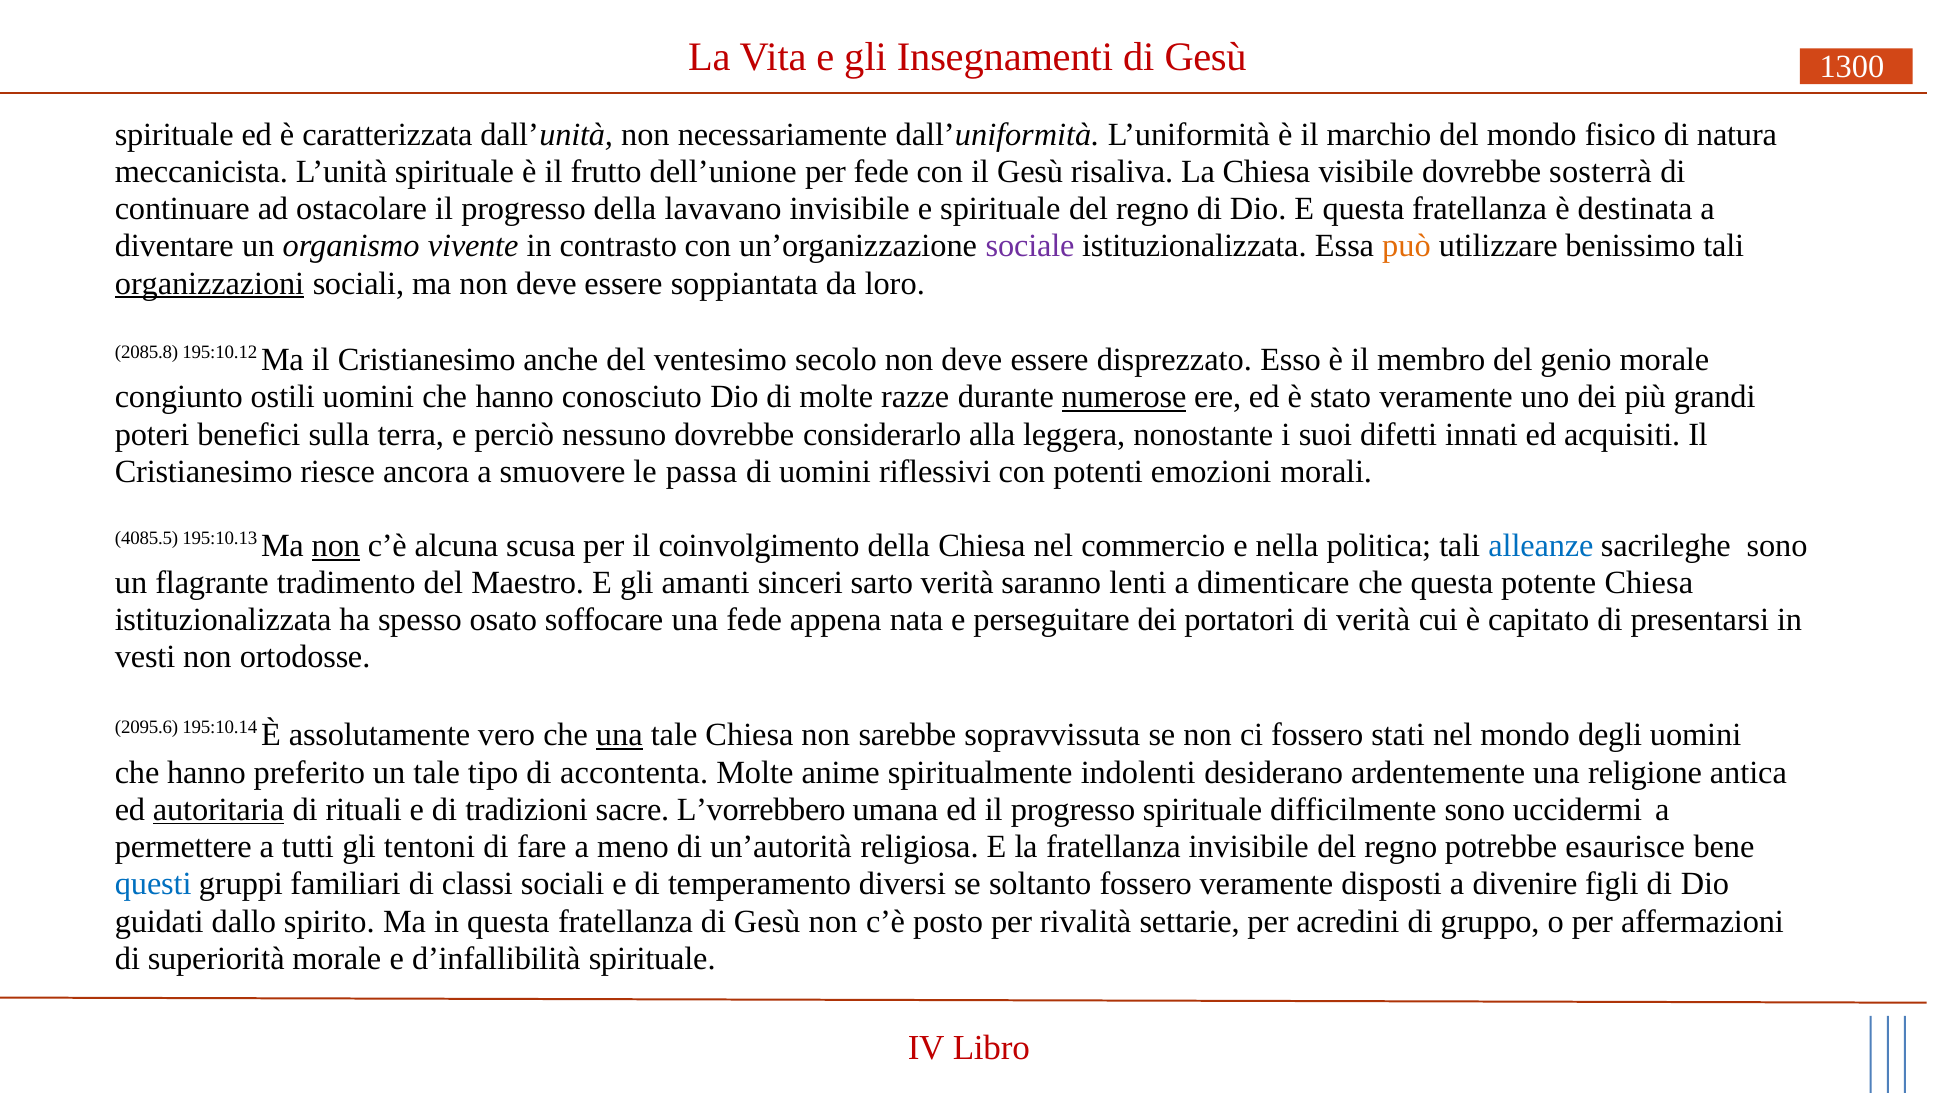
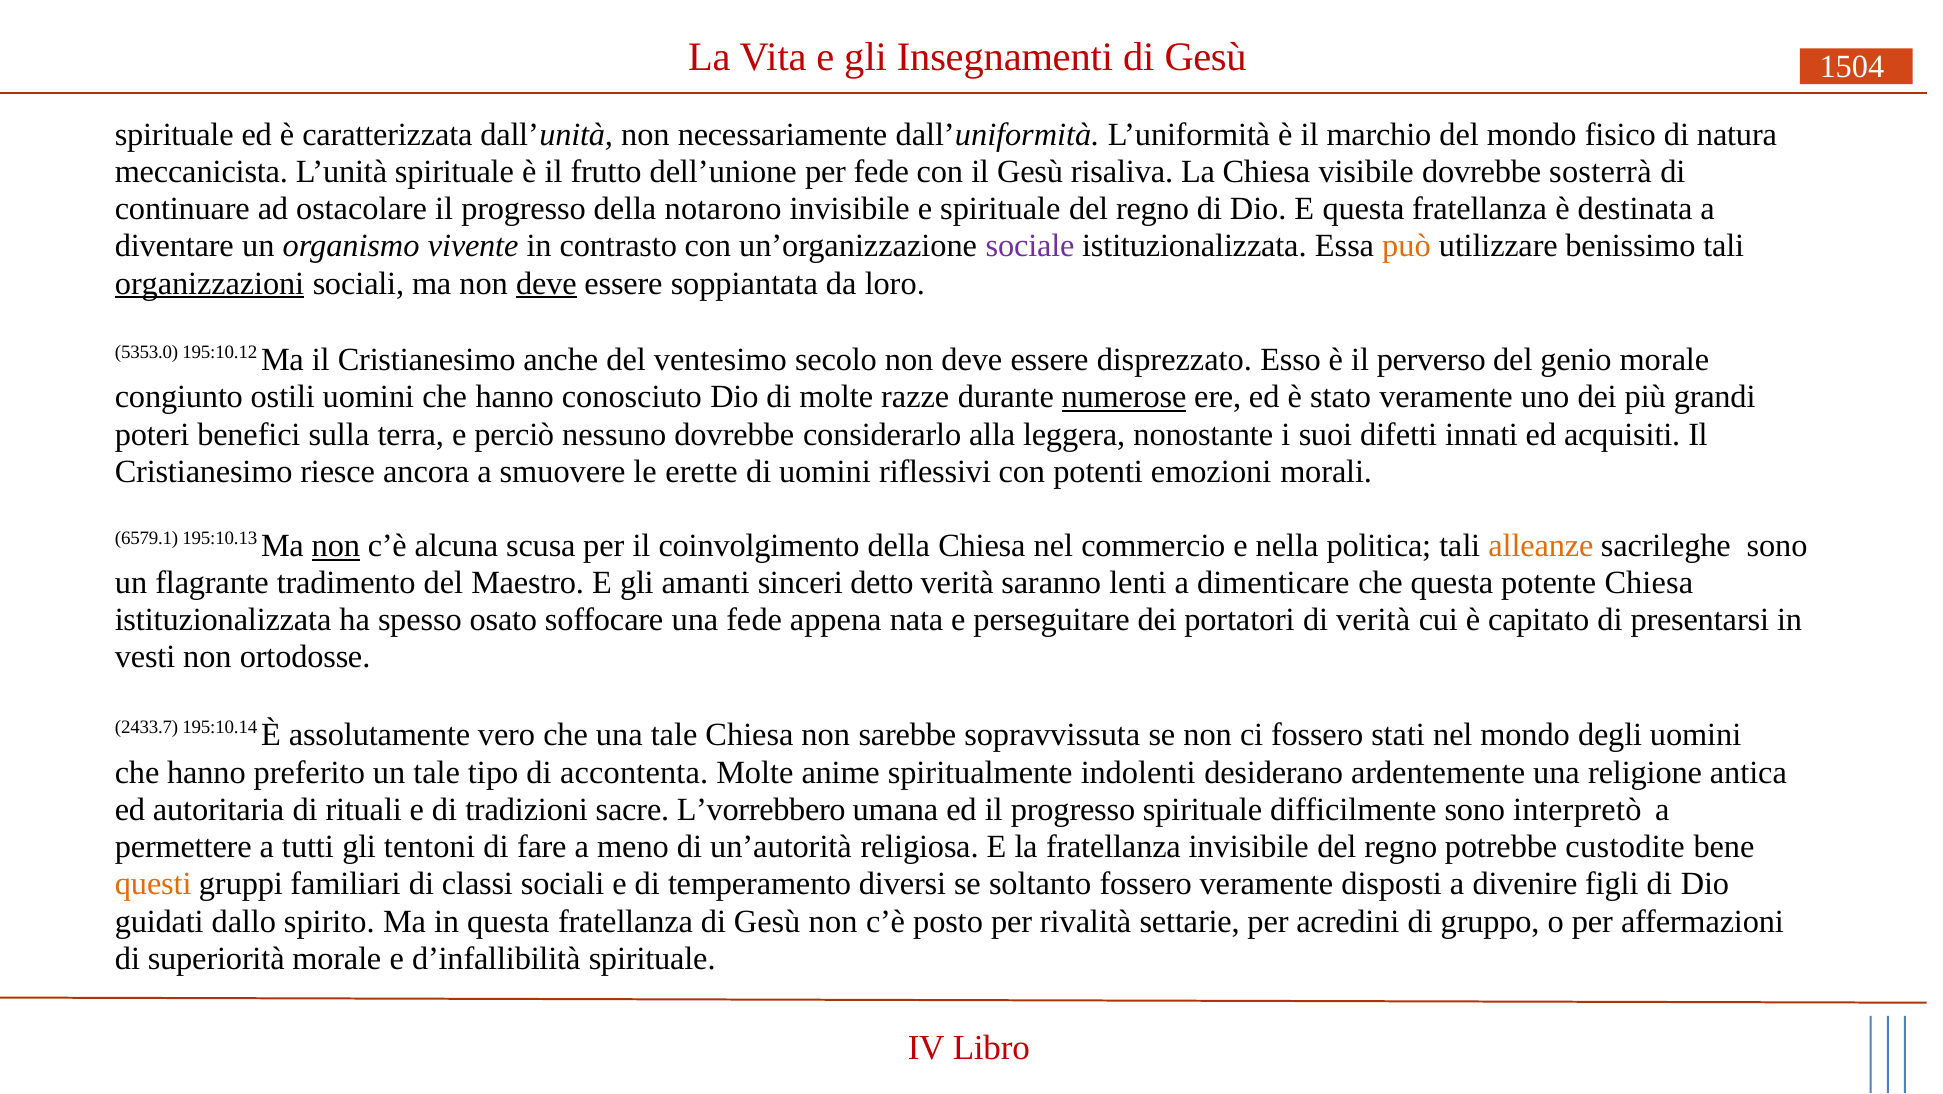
1300: 1300 -> 1504 (1852, 67)
lavavano: lavavano -> notarono (723, 209)
deve underline: none -> present (546, 283)
2085.8: 2085.8 -> 5353.0 (147, 352)
membro: membro -> perverso (1431, 360)
passa: passa -> erette (702, 472)
4085.5: 4085.5 -> 6579.1 (147, 538)
alleanze colour: blue -> orange (1541, 546)
sarto: sarto -> detto (882, 583)
2095.6: 2095.6 -> 2433.7 (147, 727)
una underline: present -> none (619, 735)
autoritaria underline: present -> none (219, 810)
uccidermi: uccidermi -> interpretò (1577, 810)
esaurisce: esaurisce -> custodite (1625, 847)
questi colour: blue -> orange (153, 884)
